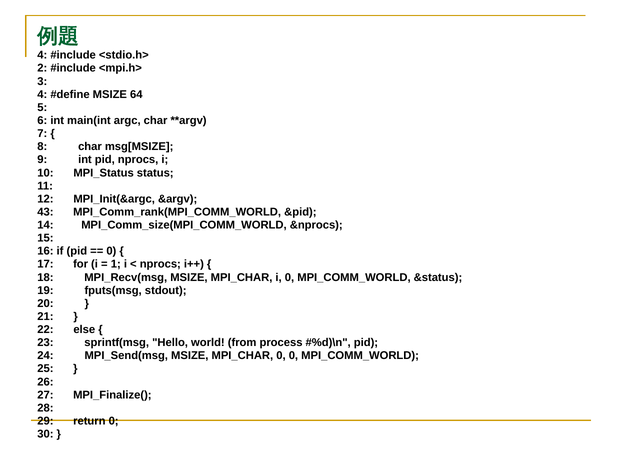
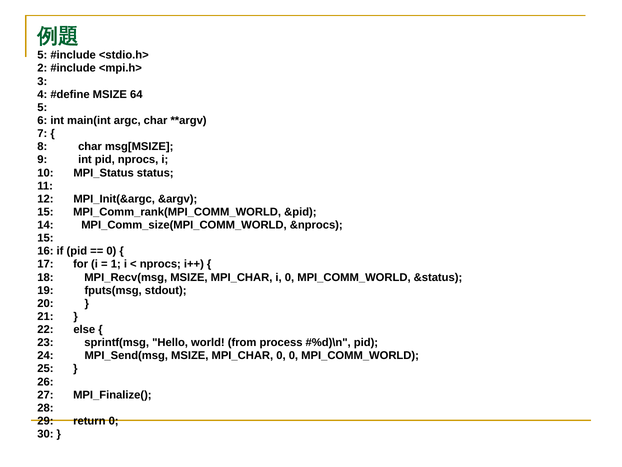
4: 4 -> 5 (42, 55)
43: 43 -> 15 (45, 212)
